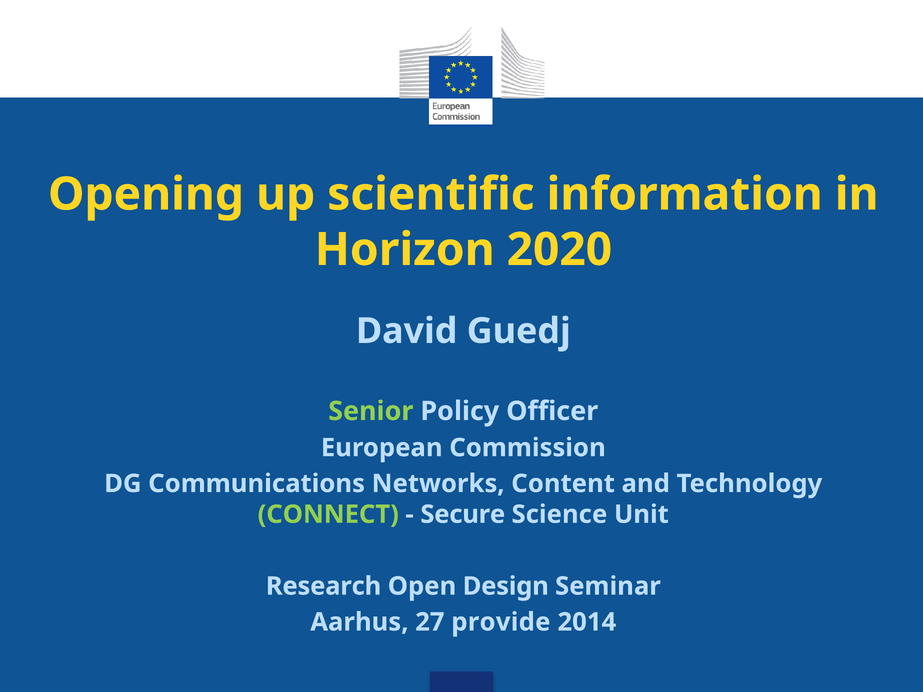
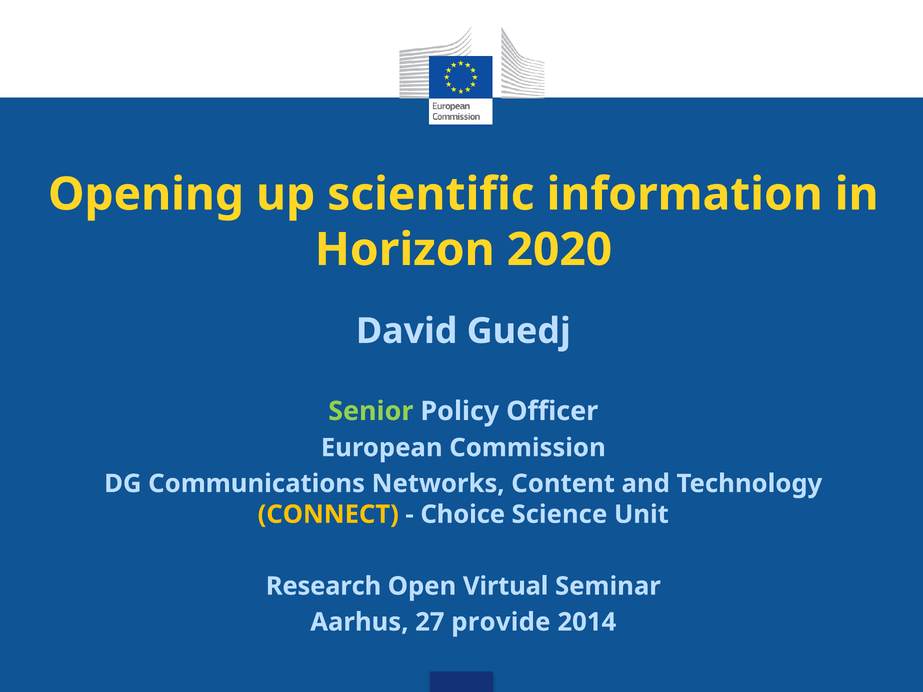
CONNECT colour: light green -> yellow (328, 515)
Secure: Secure -> Choice (463, 515)
Design: Design -> Virtual (506, 586)
